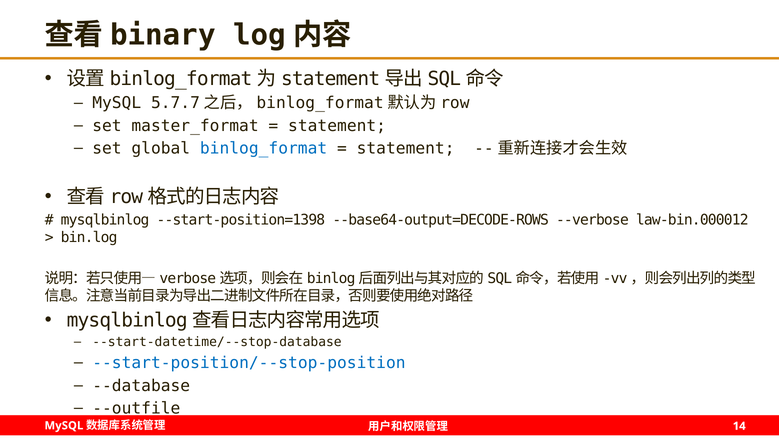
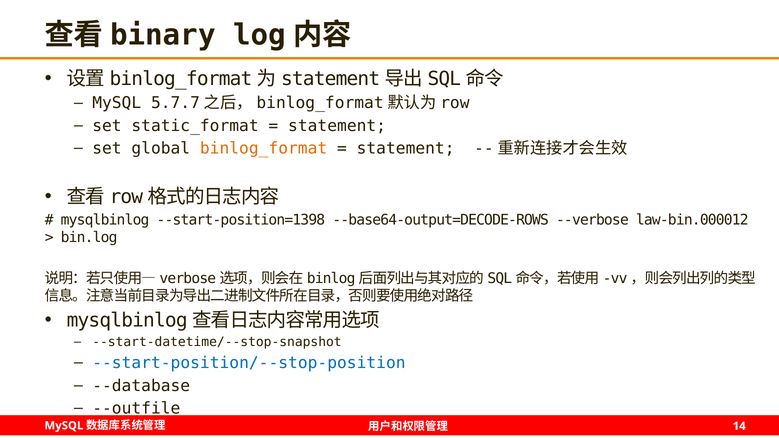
master_format: master_format -> static_format (195, 126)
binlog_format colour: blue -> orange (264, 149)
--start-datetime/--stop-database: --start-datetime/--stop-database -> --start-datetime/--stop-snapshot (217, 342)
